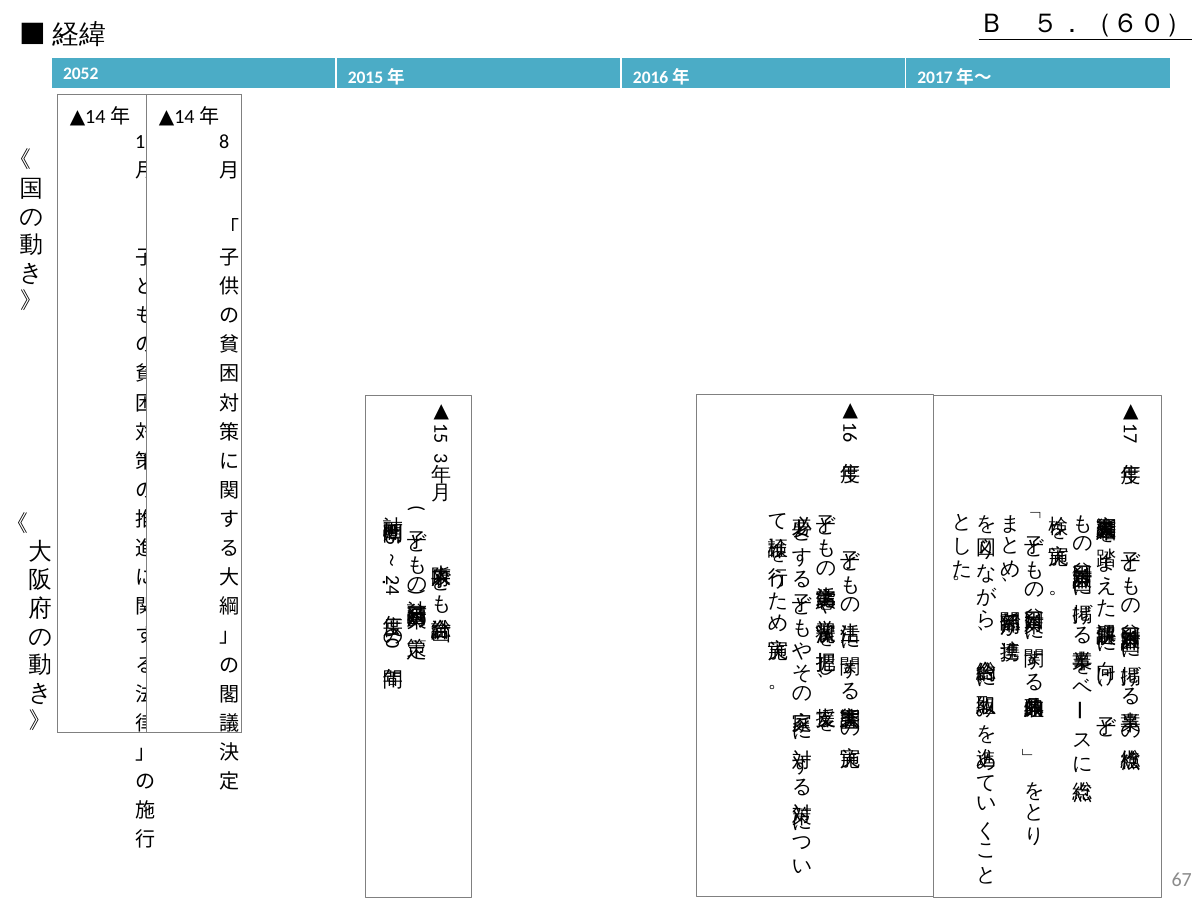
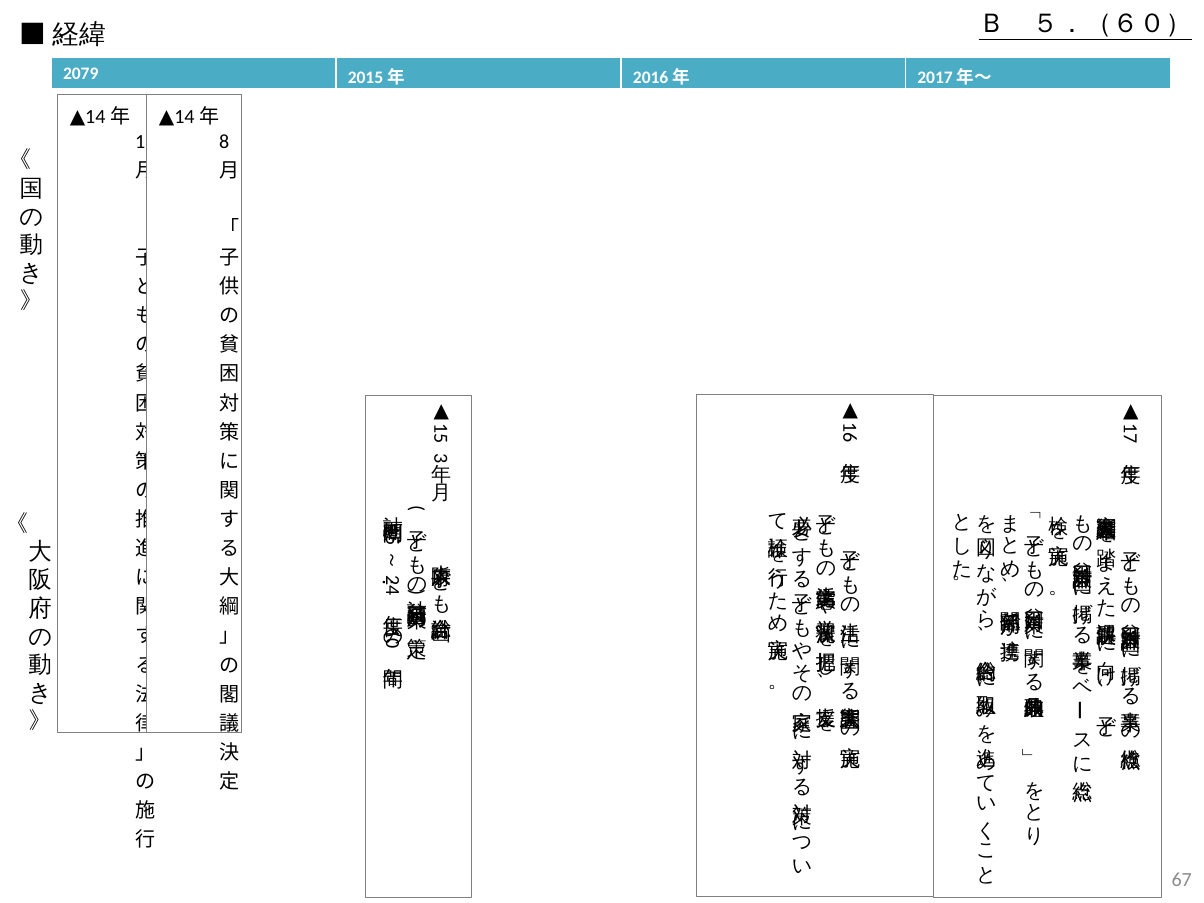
2052: 2052 -> 2079 (81, 74)
